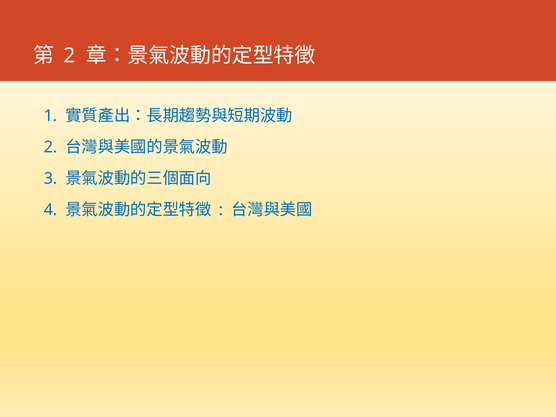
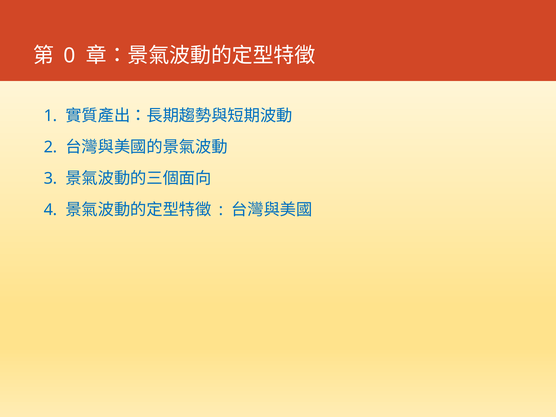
2: 2 -> 0 (70, 55)
